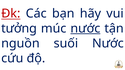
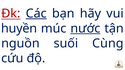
Các underline: none -> present (36, 14)
tưởng: tưởng -> huyền (19, 29)
suối Nước: Nước -> Cùng (108, 44)
